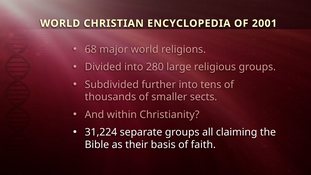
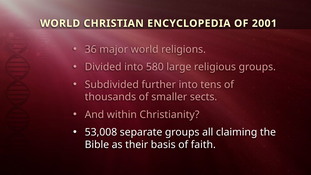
68: 68 -> 36 (91, 49)
280: 280 -> 580 (155, 67)
31,224: 31,224 -> 53,008 (101, 132)
